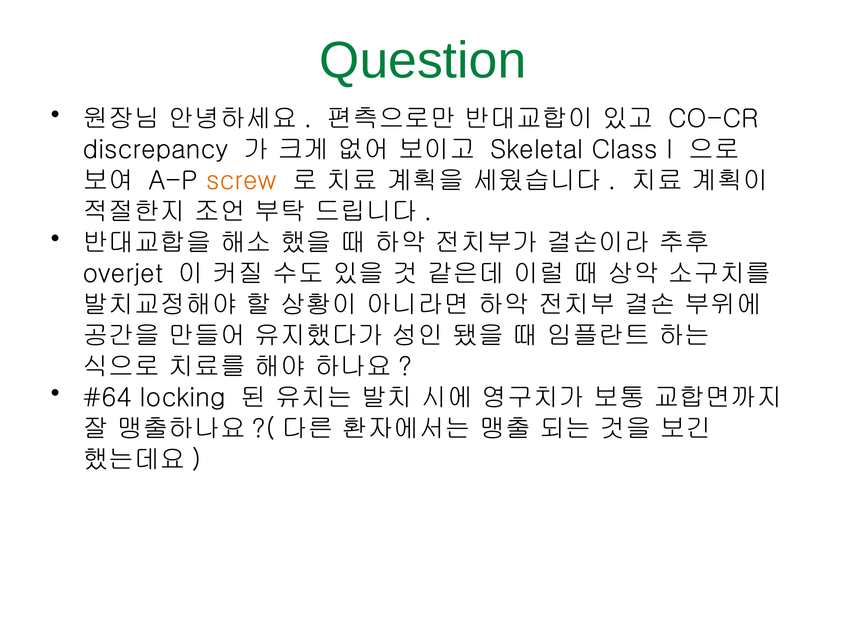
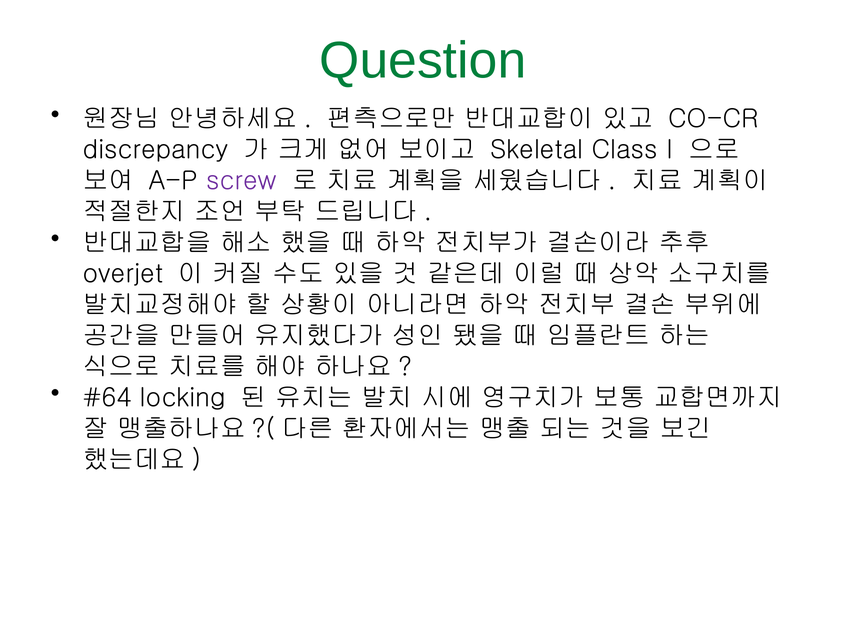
screw colour: orange -> purple (242, 181)
